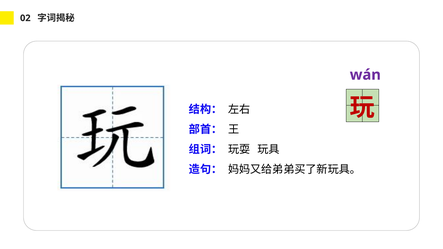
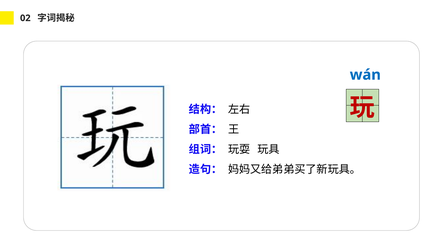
wán colour: purple -> blue (365, 75)
